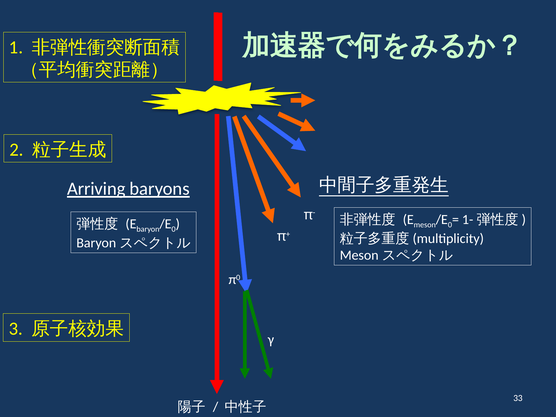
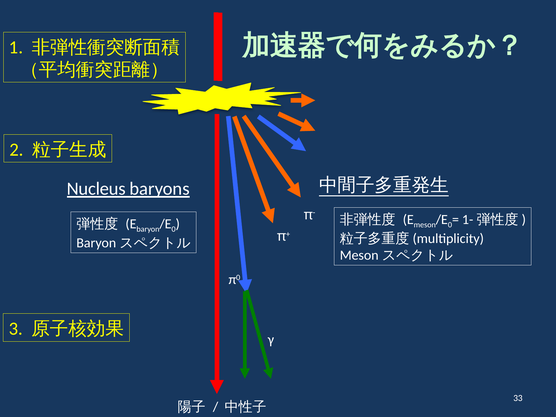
Arriving: Arriving -> Nucleus (96, 189)
